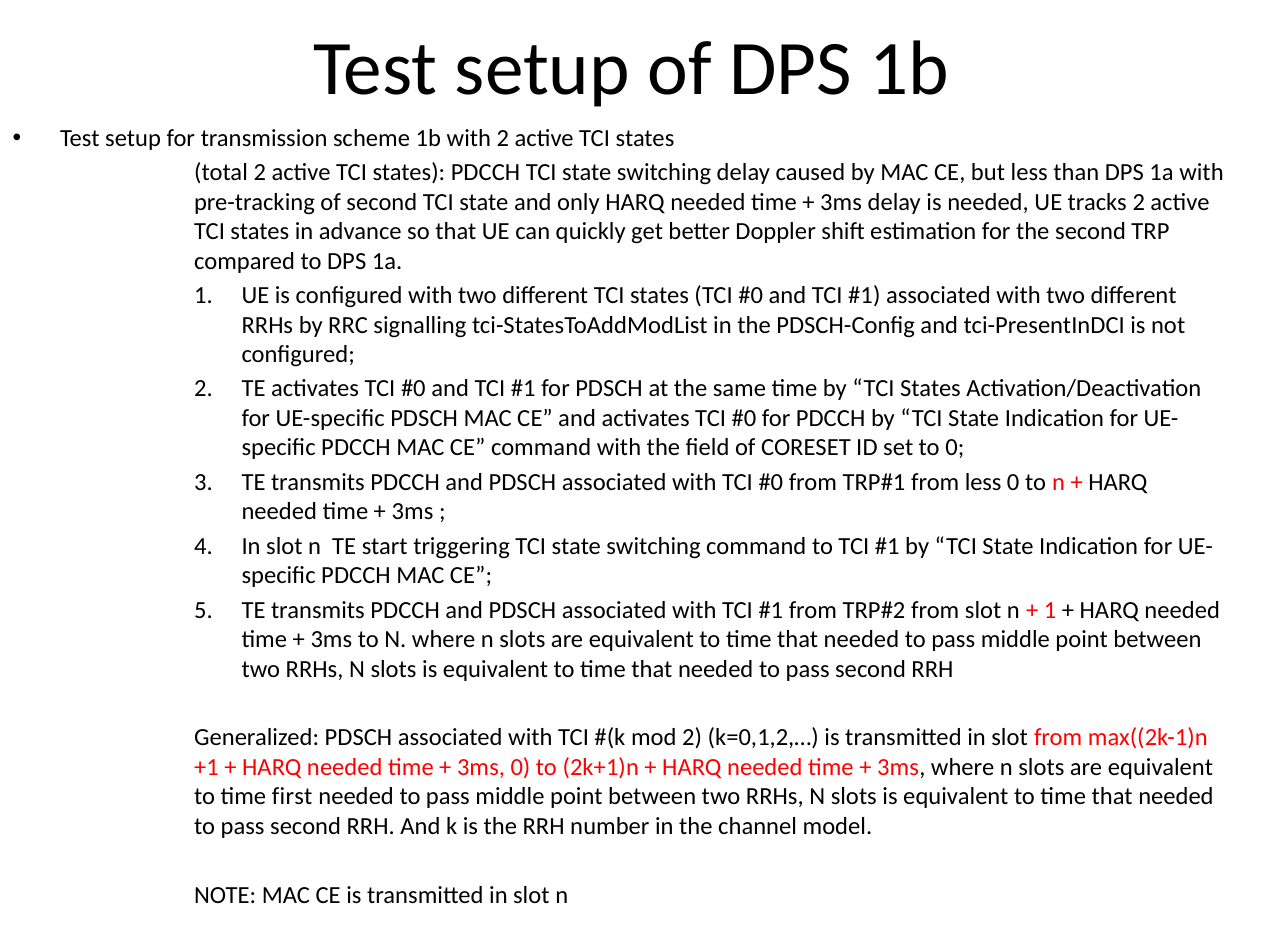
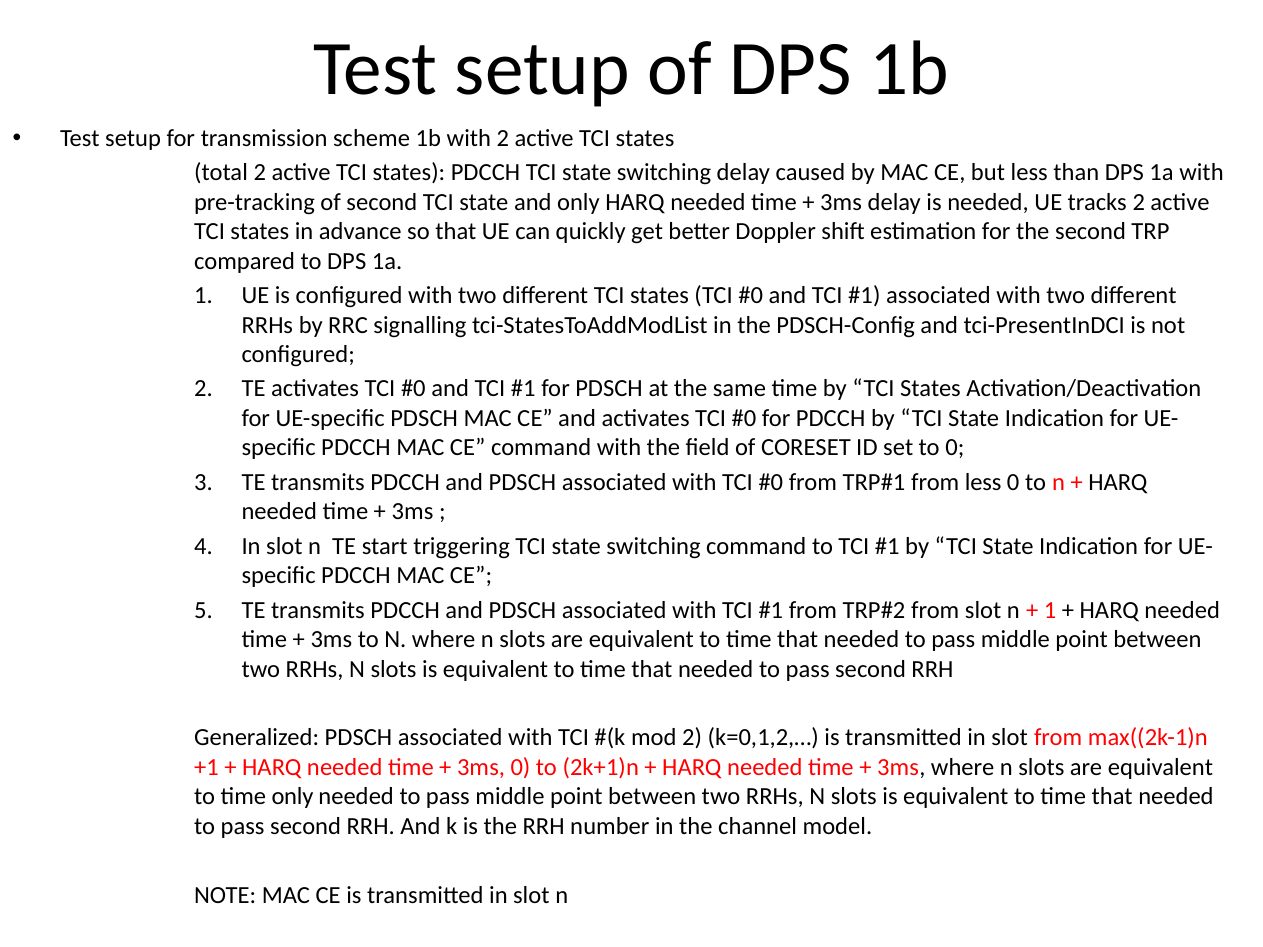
time first: first -> only (292, 797)
